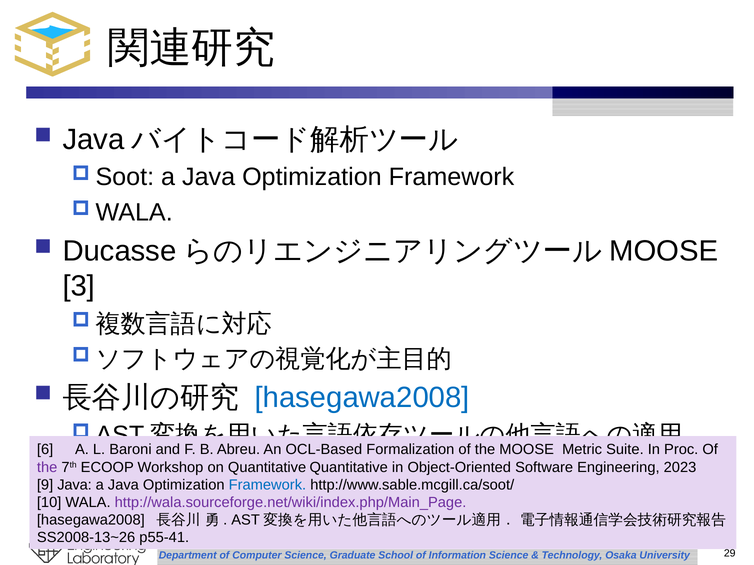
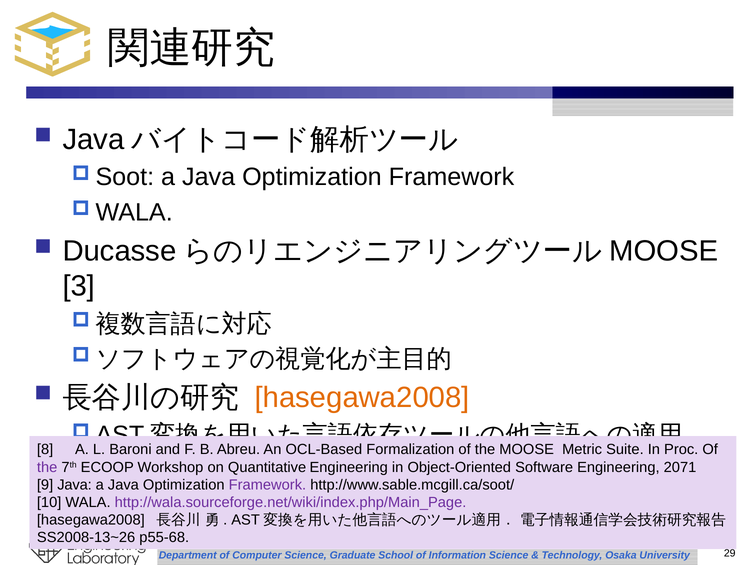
hasegawa2008 colour: blue -> orange (362, 398)
6: 6 -> 8 (45, 450)
Quantitative Quantitative: Quantitative -> Engineering (349, 468)
2023: 2023 -> 2071 (680, 468)
Framework colour: blue -> purple (267, 485)
p55-41: p55-41 -> p55-68 (164, 538)
